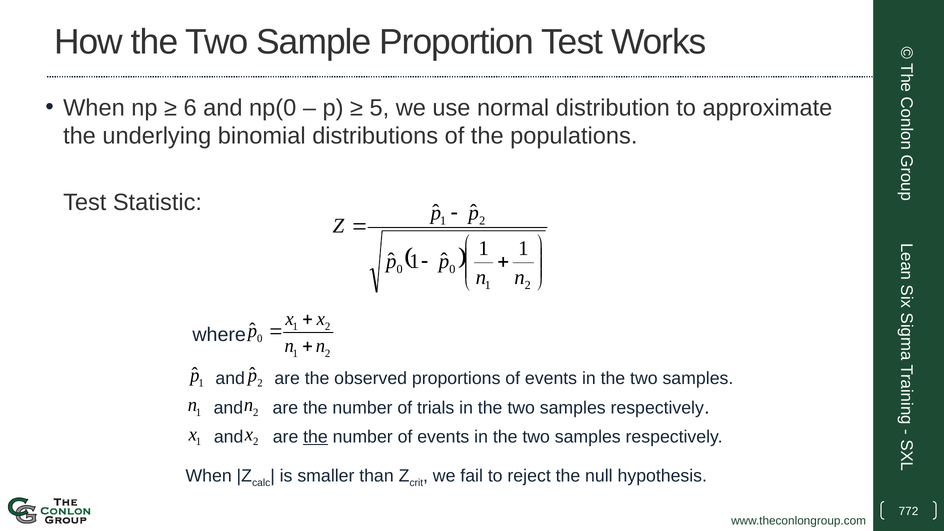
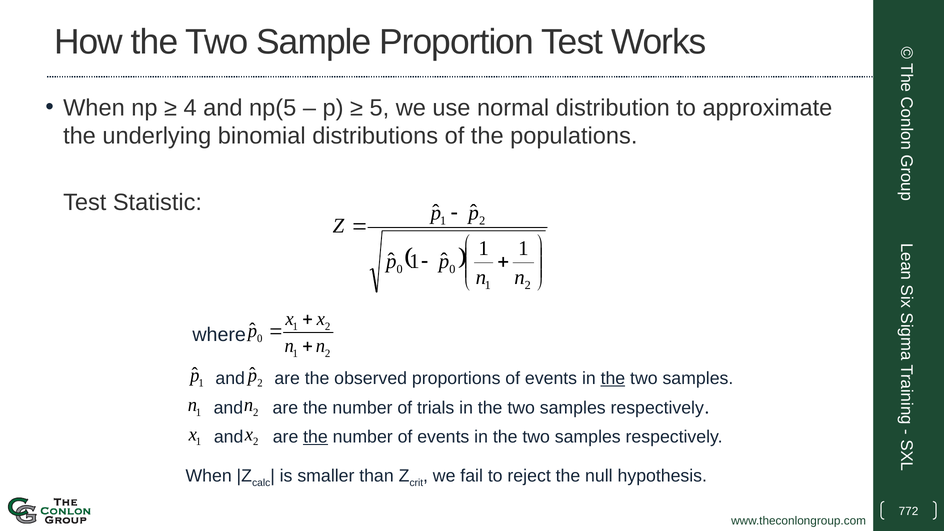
6: 6 -> 4 (190, 108)
np(0: np(0 -> np(5 (273, 108)
the underline: none -> present (613, 378)
